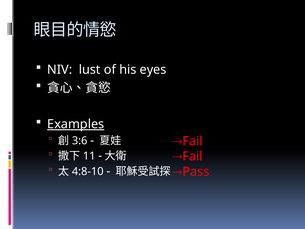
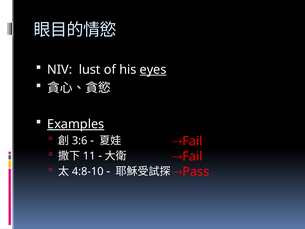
eyes underline: none -> present (153, 69)
